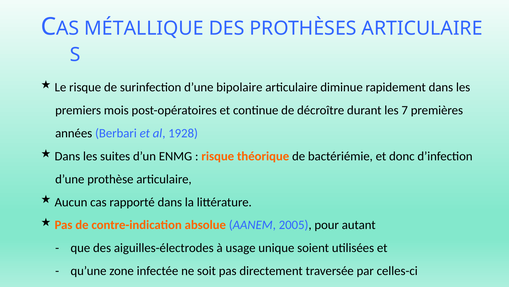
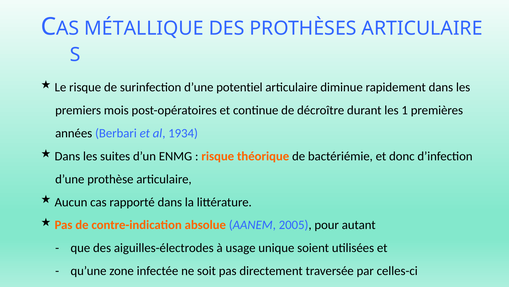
bipolaire: bipolaire -> potentiel (239, 87)
7: 7 -> 1 (405, 110)
1928: 1928 -> 1934 (183, 133)
